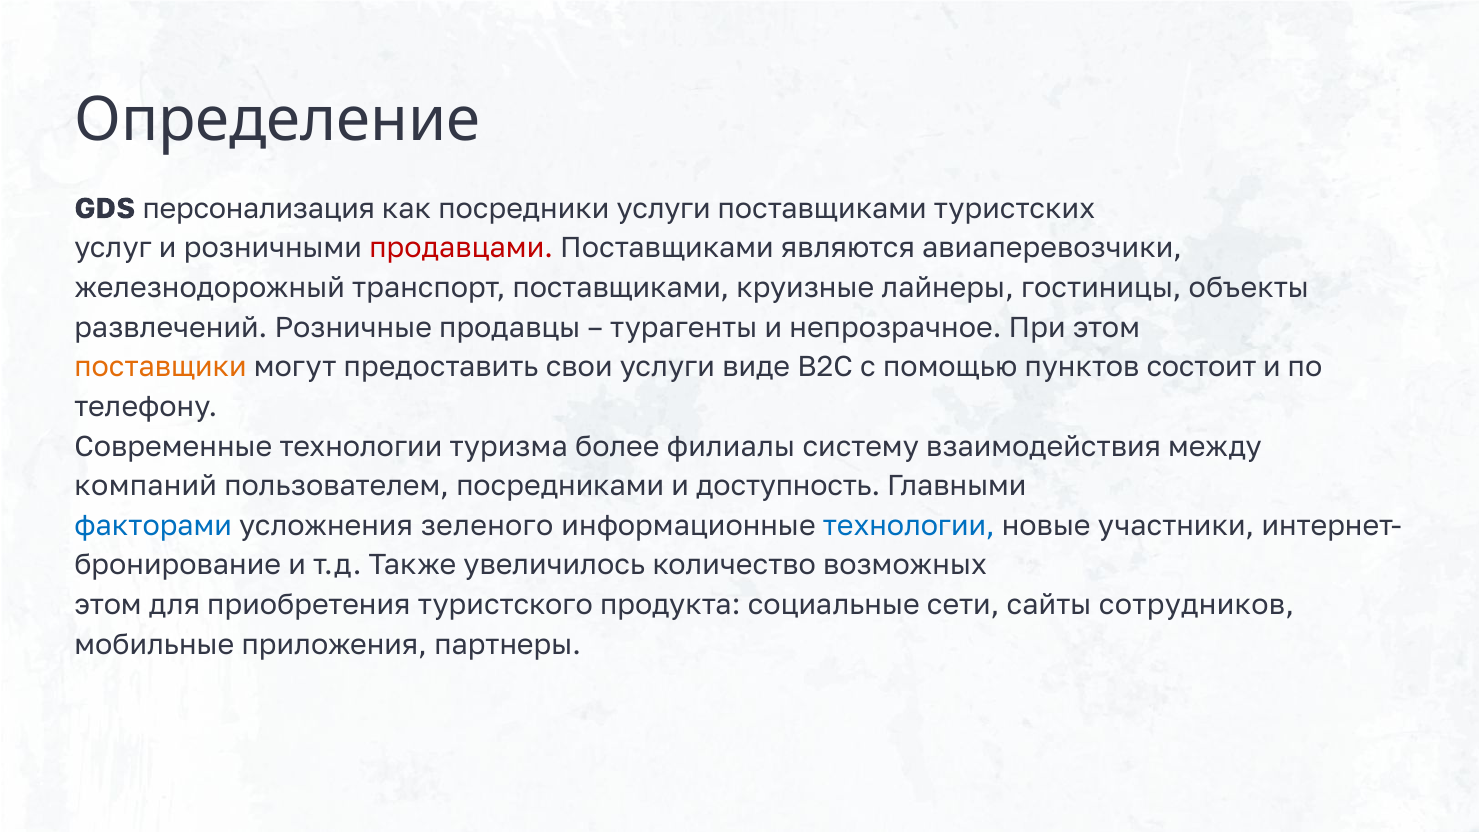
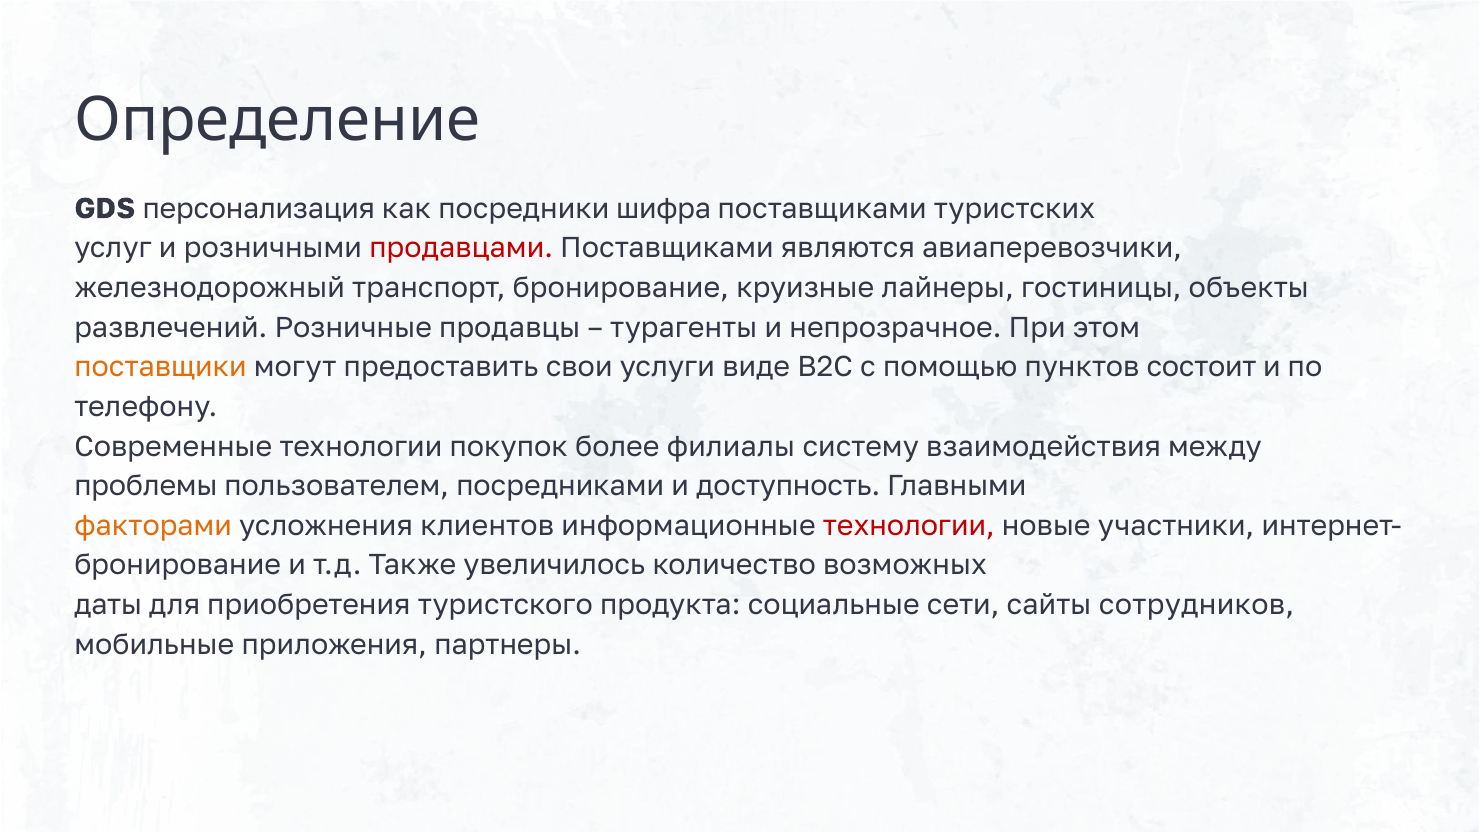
посредники услуги: услуги -> шифра (664, 209)
транспорт поставщиками: поставщиками -> бронирование (621, 288)
туризма: туризма -> покупок (509, 446)
компаний: компаний -> проблемы (146, 486)
факторами colour: blue -> orange (153, 526)
зеленого: зеленого -> клиентов (487, 526)
технологии colour: blue -> red (909, 526)
этом: этом -> даты (108, 605)
